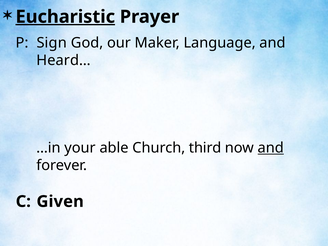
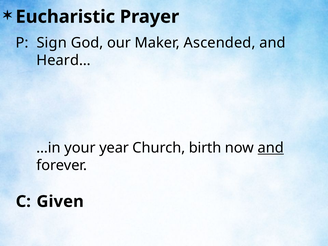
Eucharistic underline: present -> none (65, 17)
Language: Language -> Ascended (220, 43)
able: able -> year (114, 148)
third: third -> birth (205, 148)
